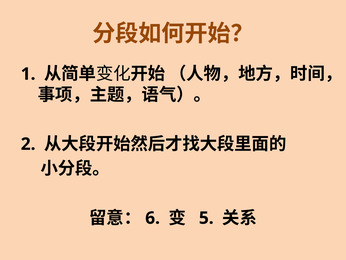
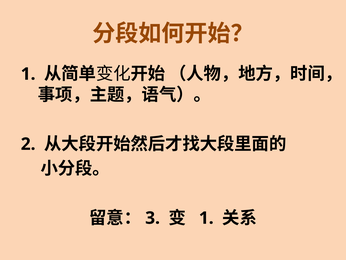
6: 6 -> 3 (153, 218)
5: 5 -> 1 (206, 218)
